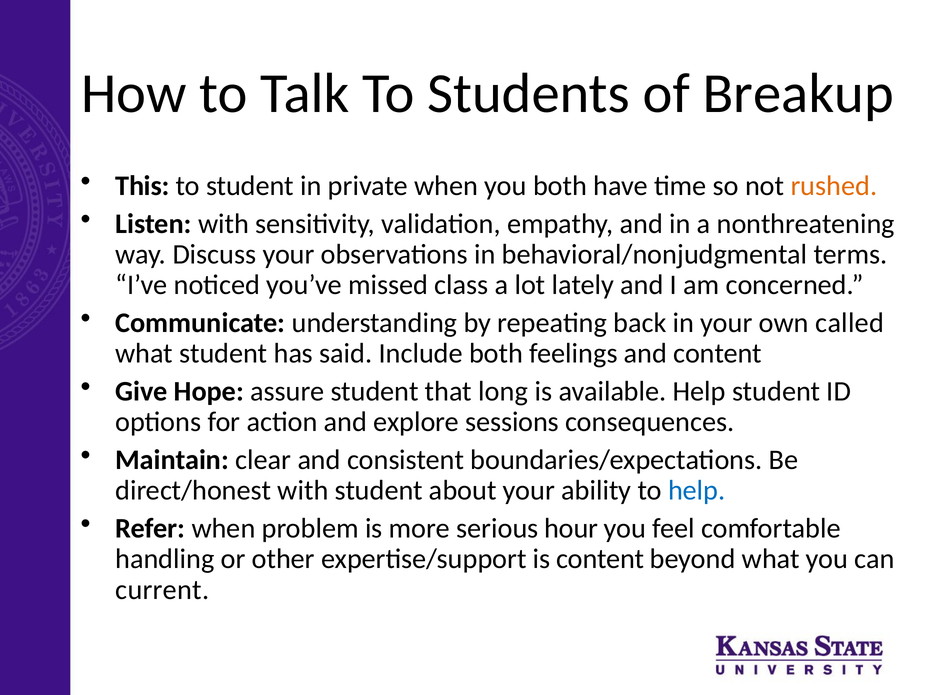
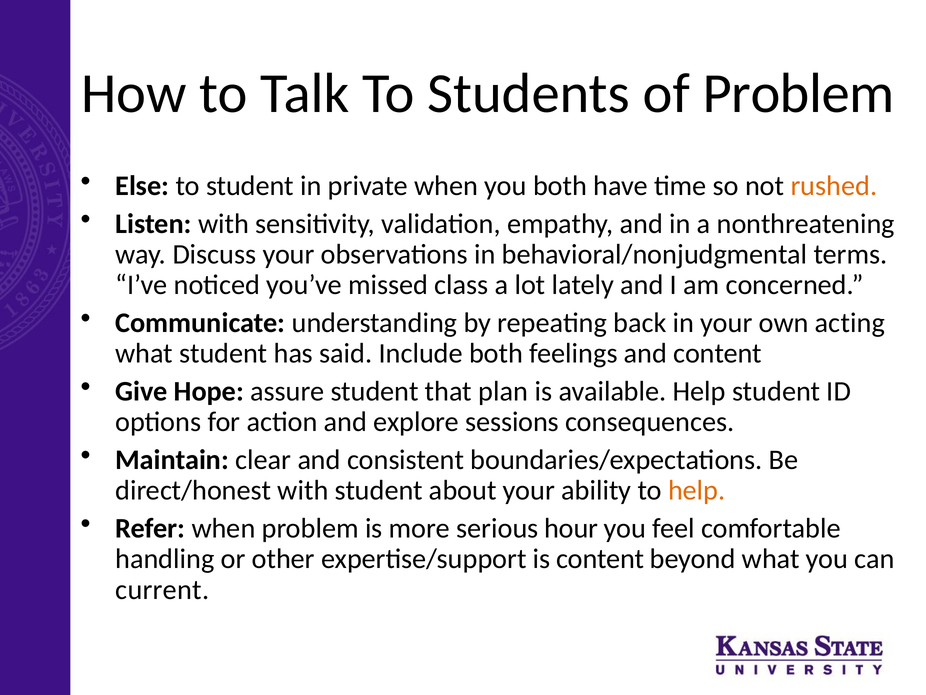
of Breakup: Breakup -> Problem (799, 93)
This: This -> Else (142, 186)
called: called -> acting (850, 323)
long: long -> plan (503, 391)
help colour: blue -> orange (697, 490)
